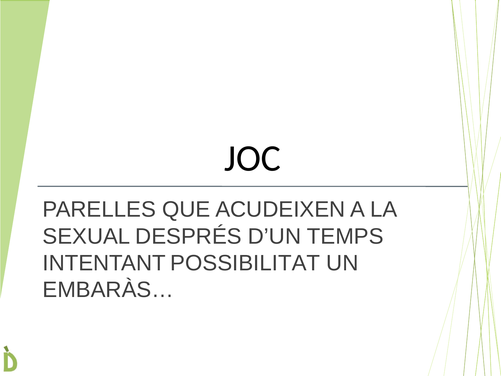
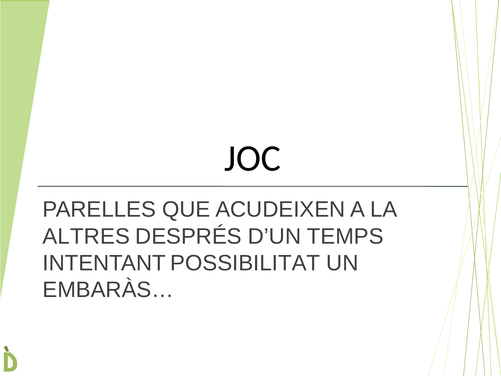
SEXUAL: SEXUAL -> ALTRES (86, 236)
